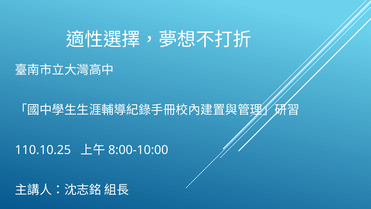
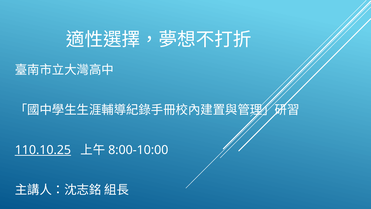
110.10.25 underline: none -> present (43, 150)
